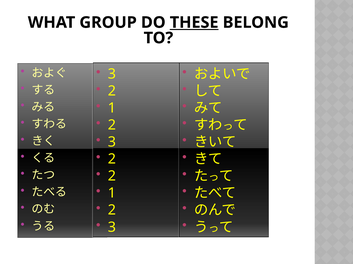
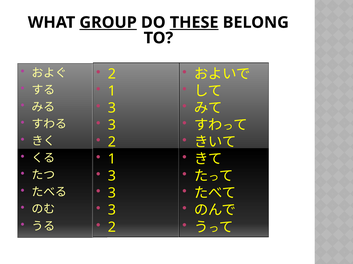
GROUP underline: none -> present (108, 23)
3: 3 -> 2 (112, 74)
2: 2 -> 1 (112, 91)
1: 1 -> 3 (112, 108)
2: 2 -> 3 (112, 125)
3: 3 -> 2 (112, 142)
2: 2 -> 1 (112, 159)
2: 2 -> 3 (112, 177)
1: 1 -> 3 (112, 194)
2: 2 -> 3 (112, 211)
3: 3 -> 2 (112, 228)
